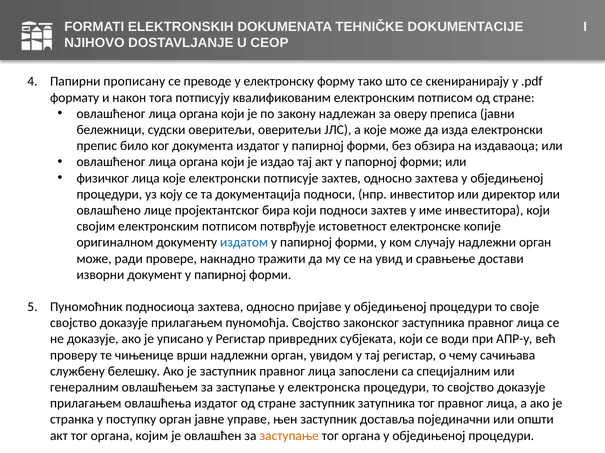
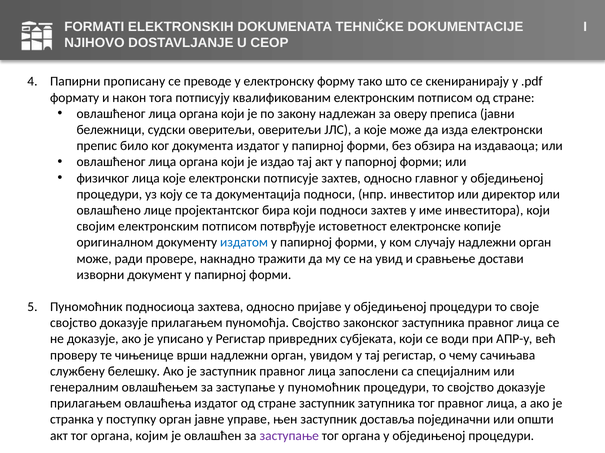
односно захтева: захтева -> главног (437, 178)
у електронска: електронска -> пуномоћник (324, 388)
заступање colour: orange -> purple (289, 436)
